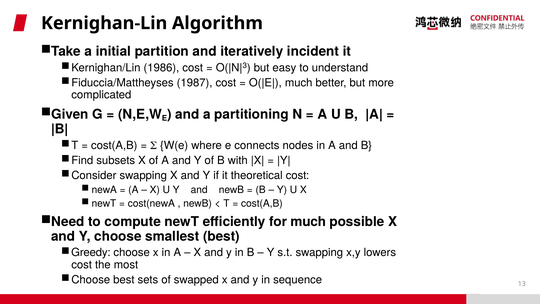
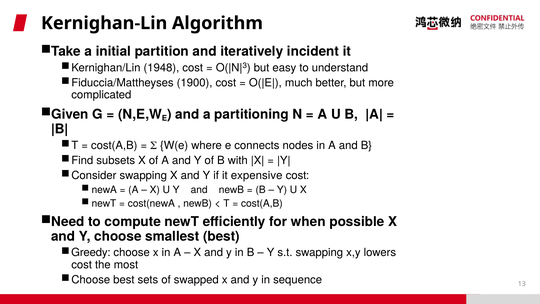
1986: 1986 -> 1948 (161, 68)
1987: 1987 -> 1900 (195, 83)
theoretical: theoretical -> expensive (257, 175)
for much: much -> when (308, 222)
